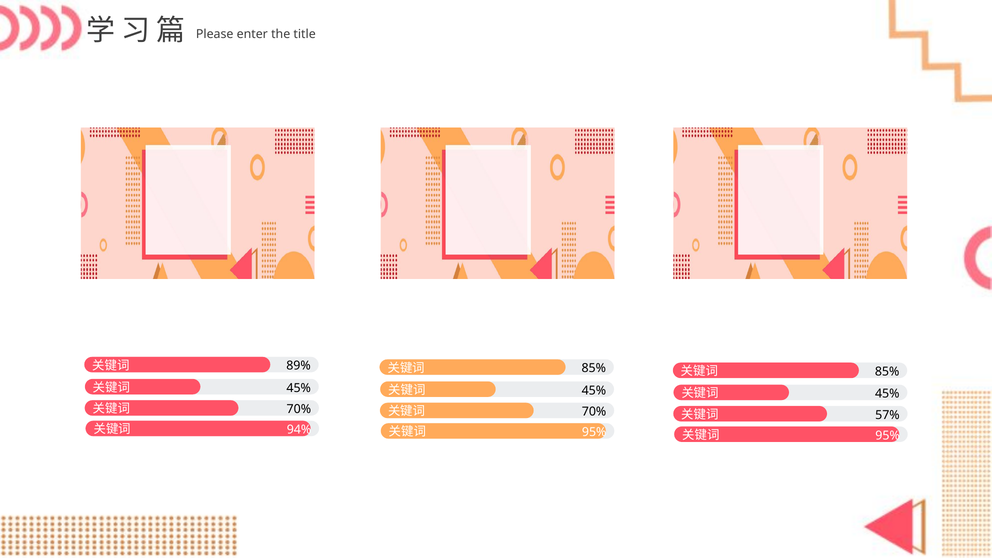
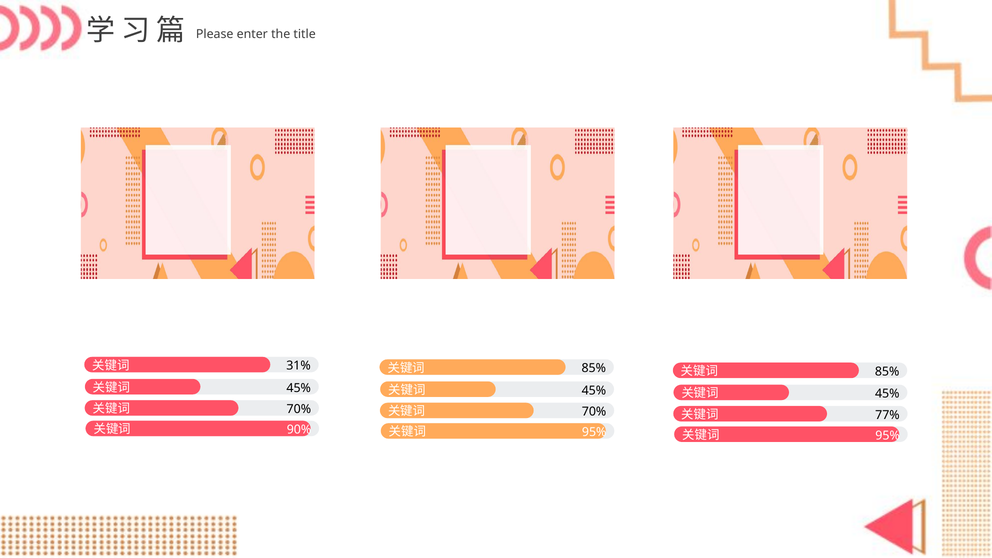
89%: 89% -> 31% (299, 366)
57%: 57% -> 77% (887, 415)
94%: 94% -> 90% (299, 430)
